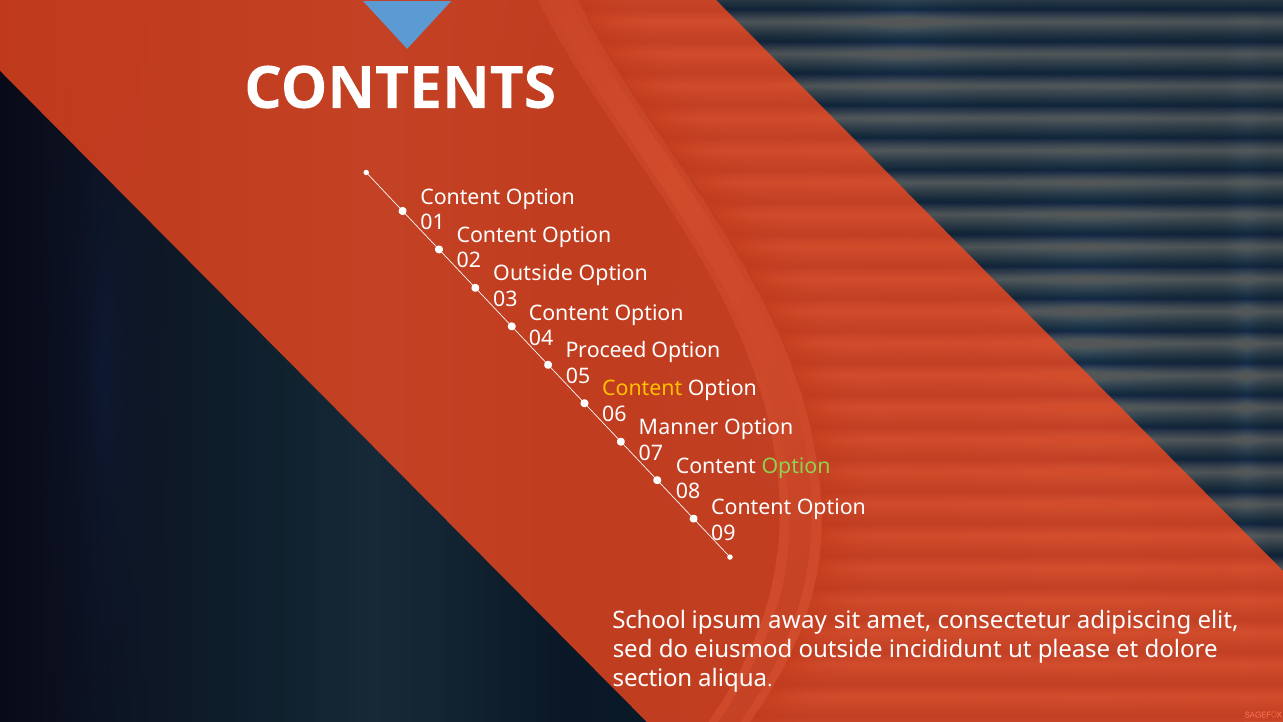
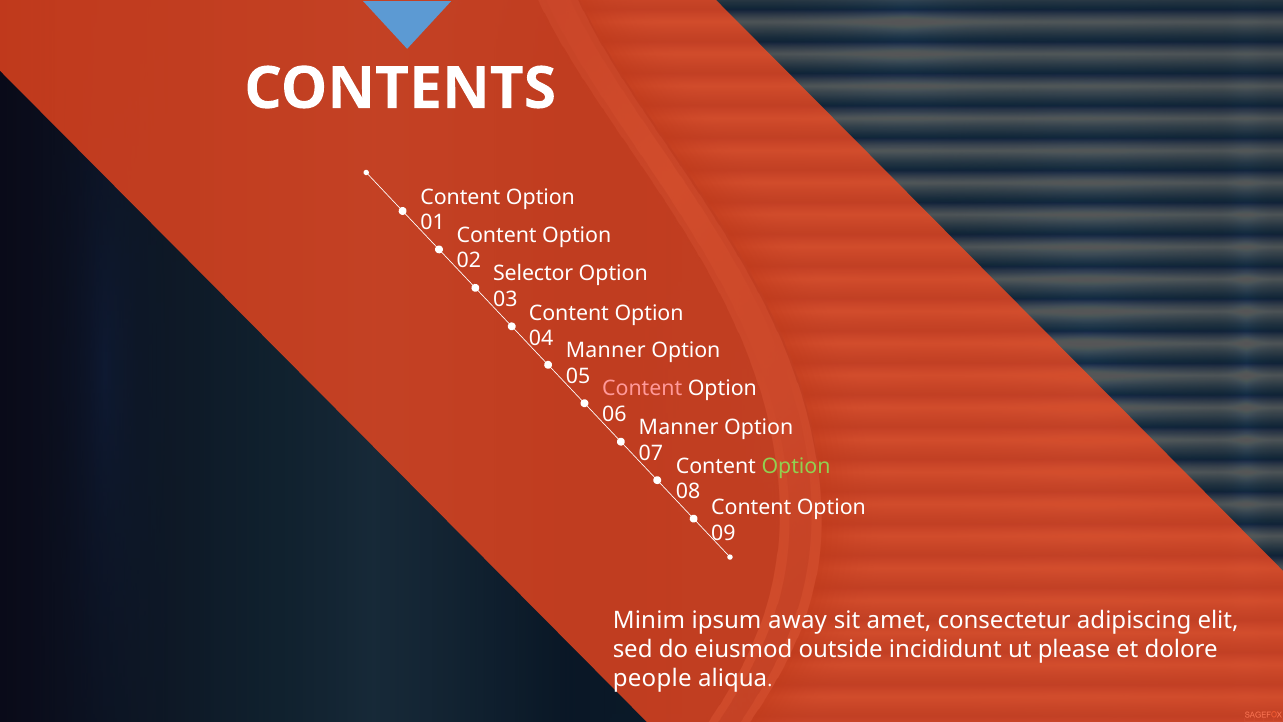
Outside: Outside -> Selector (533, 273)
Proceed: Proceed -> Manner (606, 351)
Content colour: yellow -> pink (642, 389)
School: School -> Minim (649, 621)
section: section -> people (652, 678)
